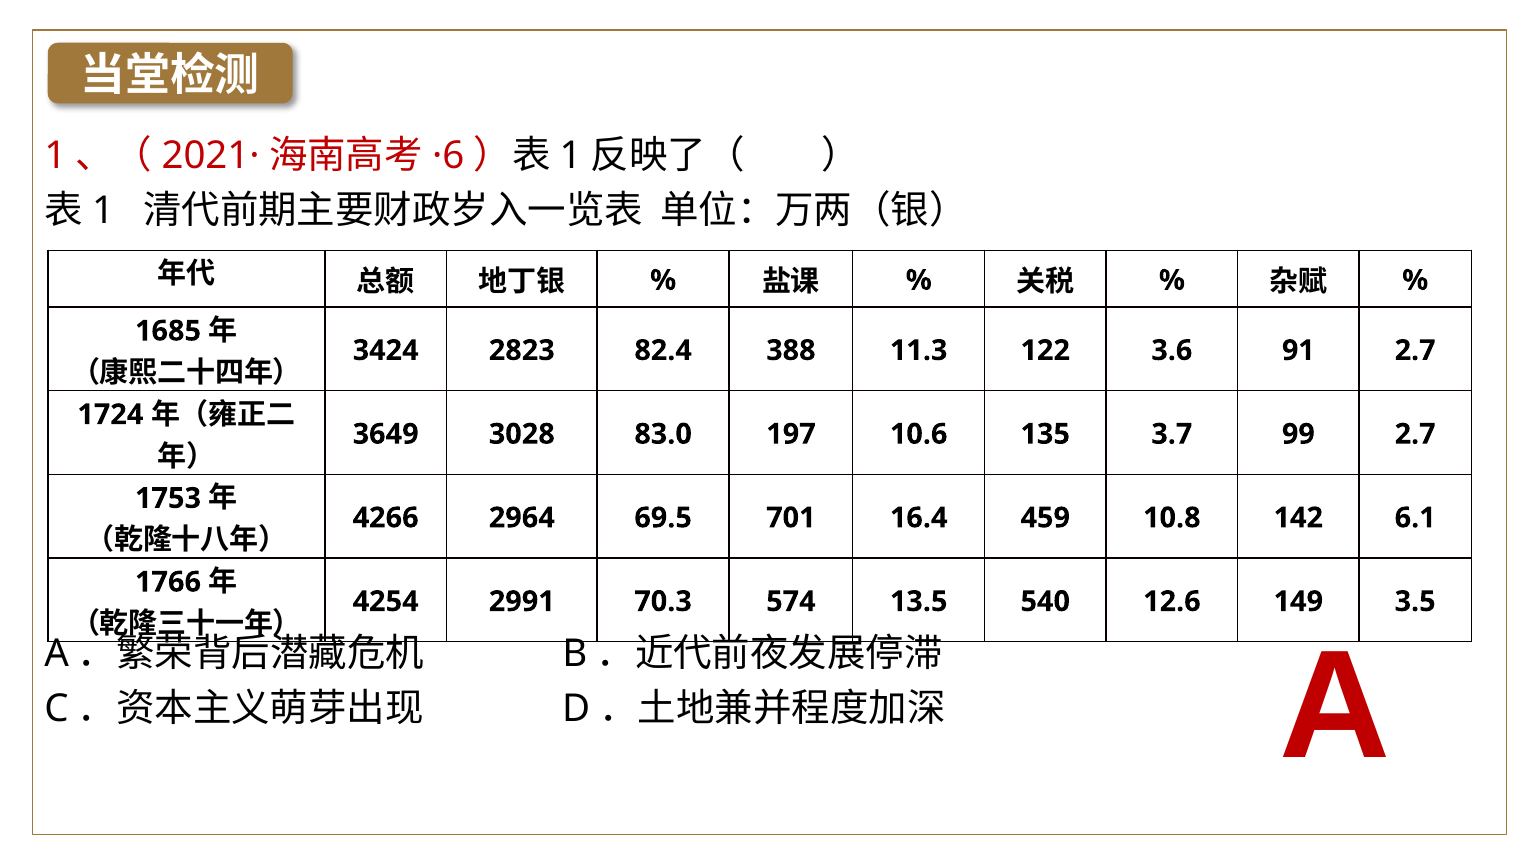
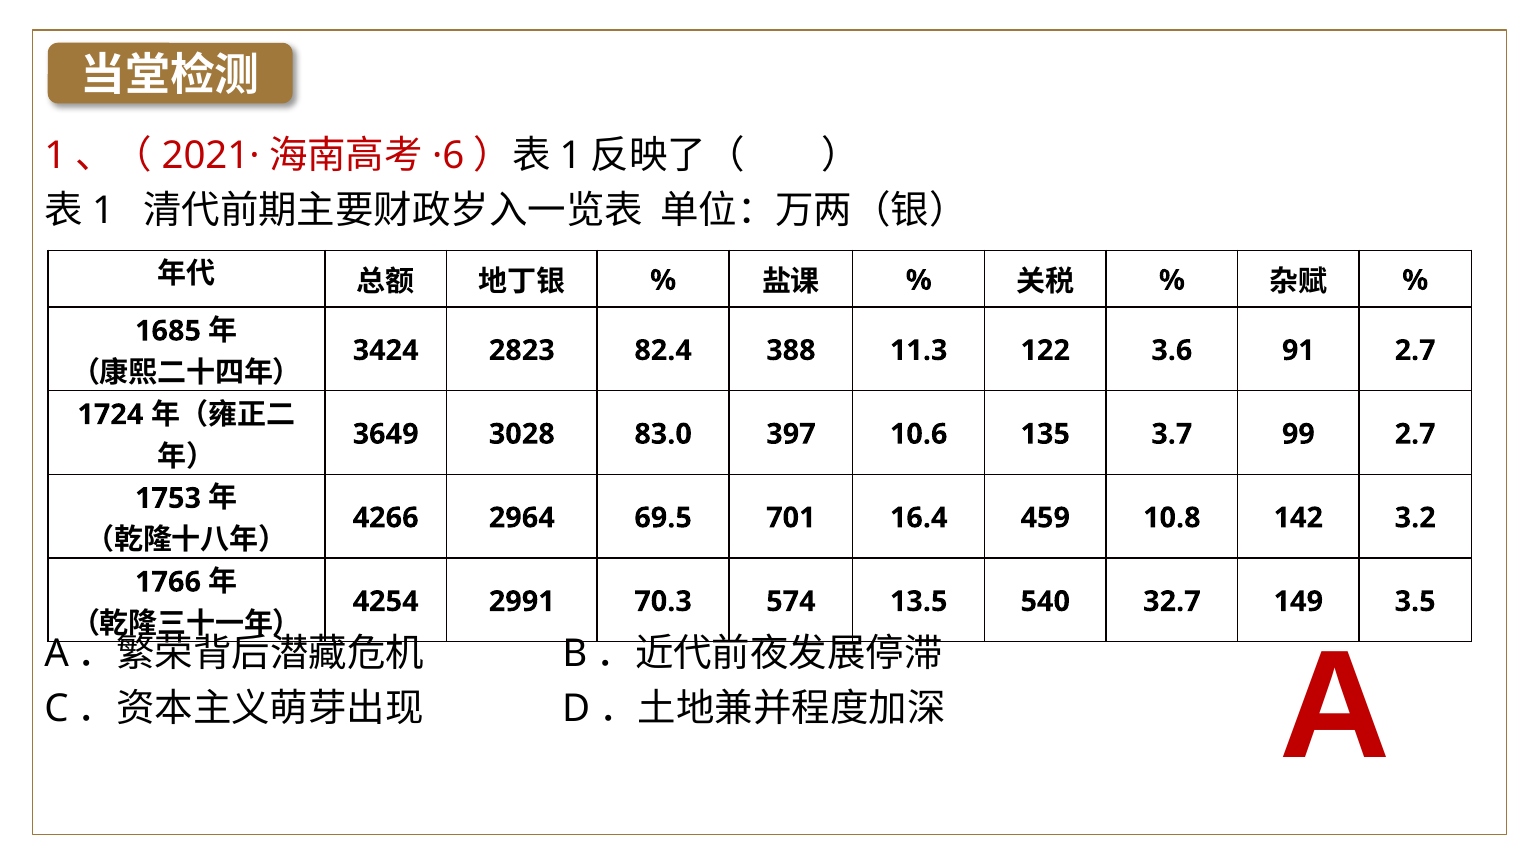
197: 197 -> 397 (791, 434)
6.1: 6.1 -> 3.2 (1415, 518)
12.6: 12.6 -> 32.7 (1172, 602)
